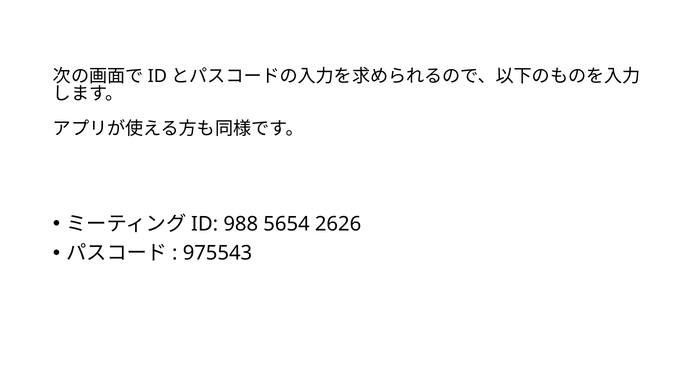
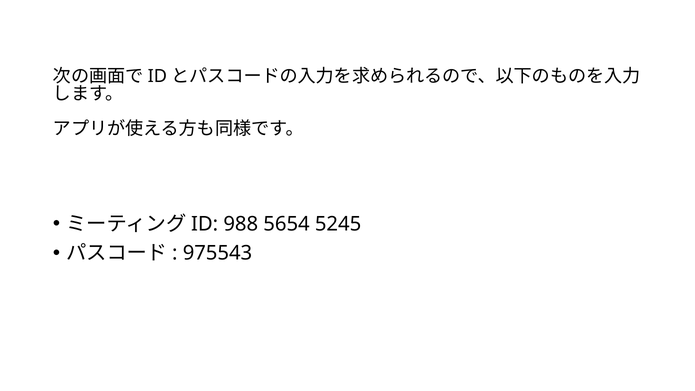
2626: 2626 -> 5245 (338, 224)
